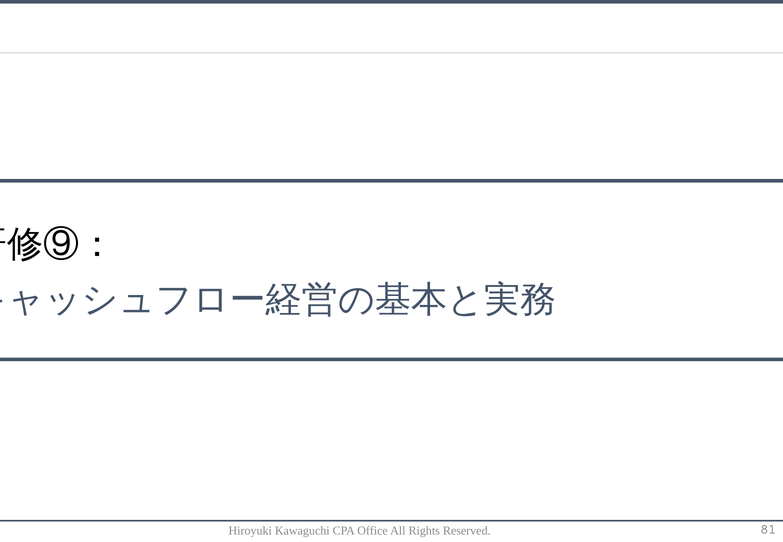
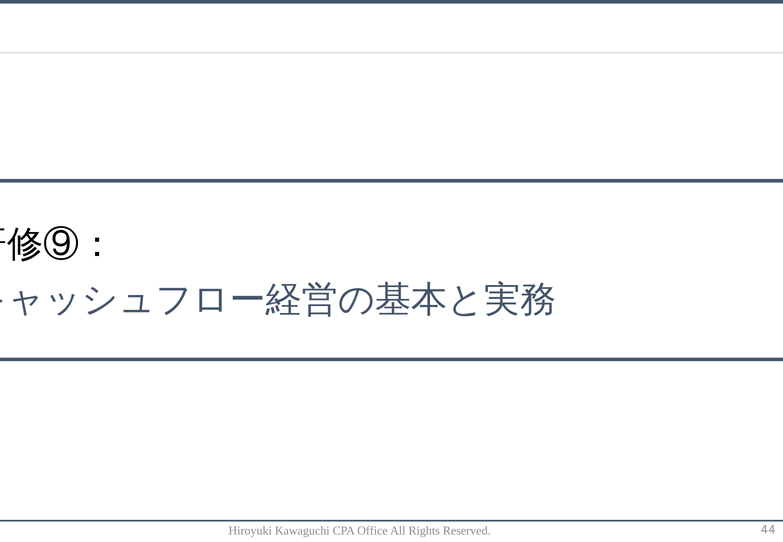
81: 81 -> 44 (768, 530)
